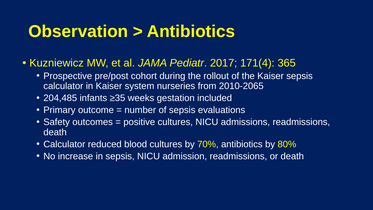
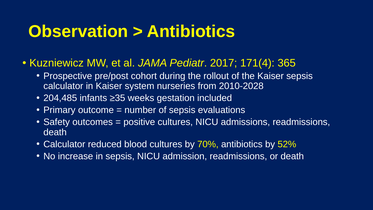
2010-2065: 2010-2065 -> 2010-2028 (241, 86)
80%: 80% -> 52% (287, 144)
